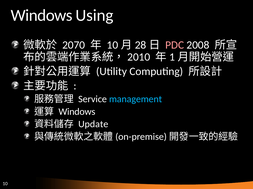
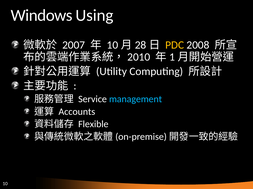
2070: 2070 -> 2007 (74, 45)
PDC colour: pink -> yellow (175, 45)
Windows: Windows -> Accounts (77, 112)
Update: Update -> Flexible (93, 125)
